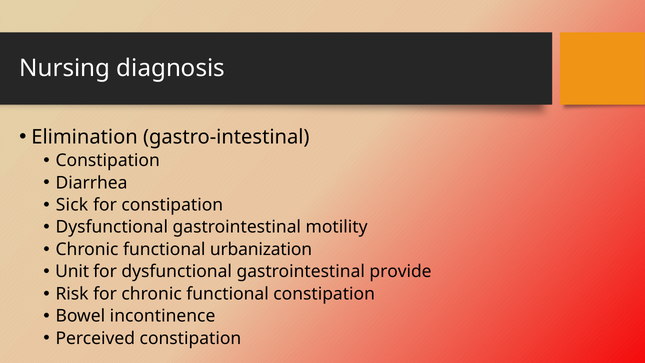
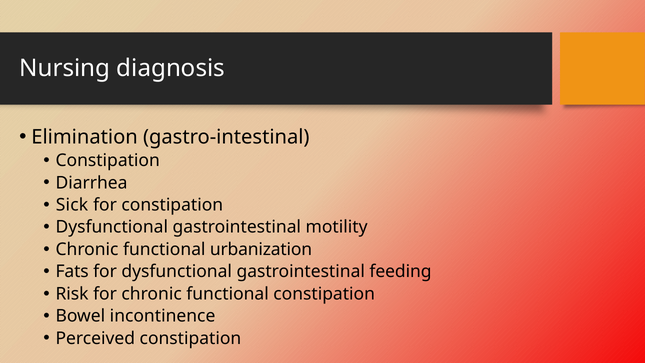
Unit: Unit -> Fats (72, 272)
provide: provide -> feeding (401, 272)
